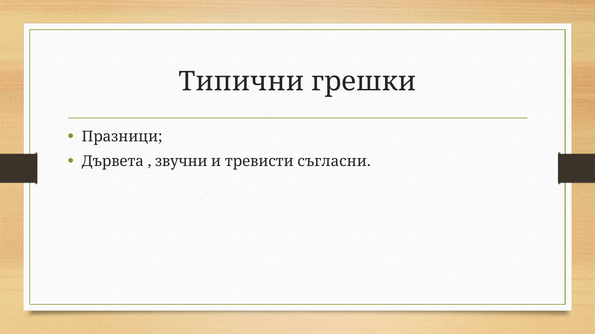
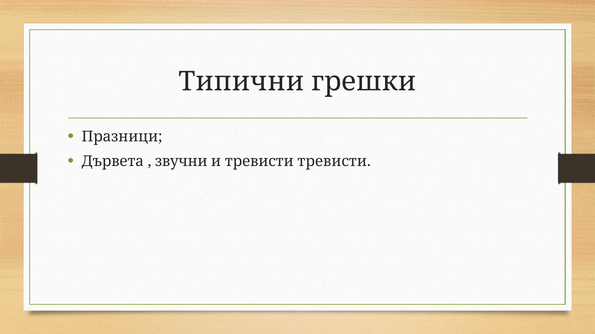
тревисти съгласни: съгласни -> тревисти (334, 162)
